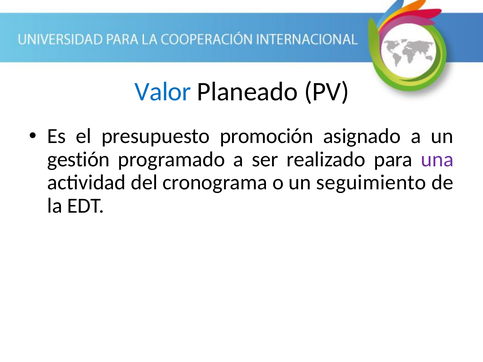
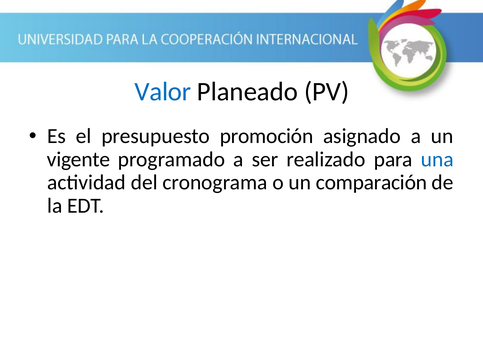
gestión: gestión -> vigente (78, 160)
una colour: purple -> blue (437, 160)
seguimiento: seguimiento -> comparación (371, 183)
